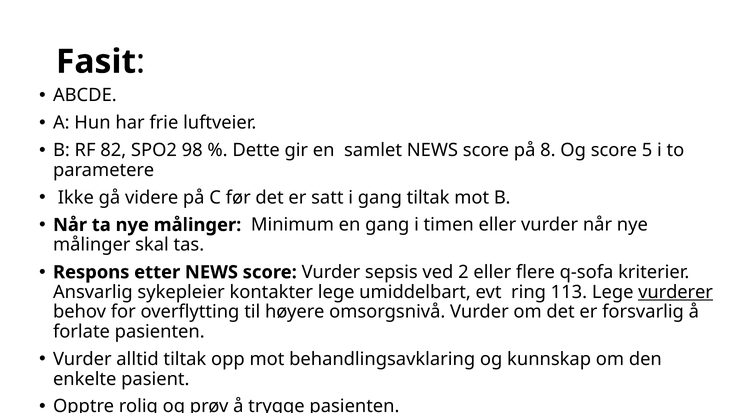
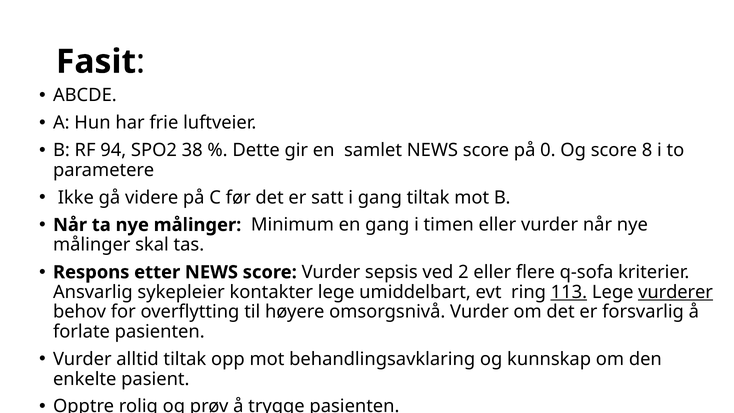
82: 82 -> 94 (113, 150)
98: 98 -> 38 (192, 150)
8: 8 -> 0 (548, 150)
5: 5 -> 8 (647, 150)
113 underline: none -> present (569, 292)
